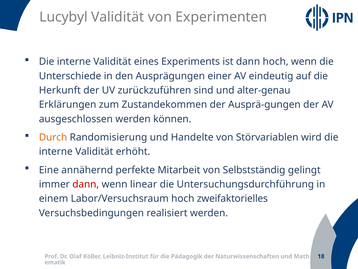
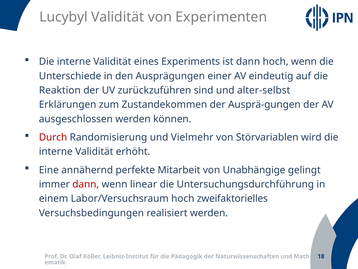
Herkunft: Herkunft -> Reaktion (60, 90)
alter-genau: alter-genau -> alter-selbst (264, 90)
Durch colour: orange -> red (53, 137)
Handelte: Handelte -> Vielmehr (192, 137)
Selbstständig: Selbstständig -> Unabhängige (254, 170)
